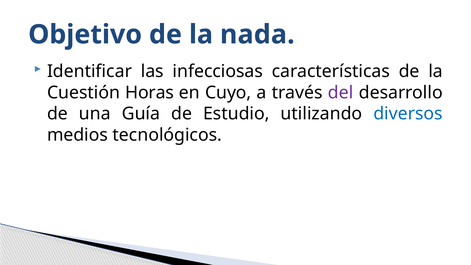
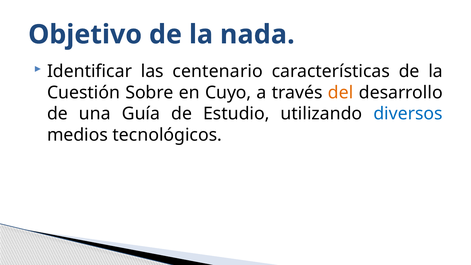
infecciosas: infecciosas -> centenario (218, 71)
Horas: Horas -> Sobre (149, 93)
del colour: purple -> orange (341, 93)
